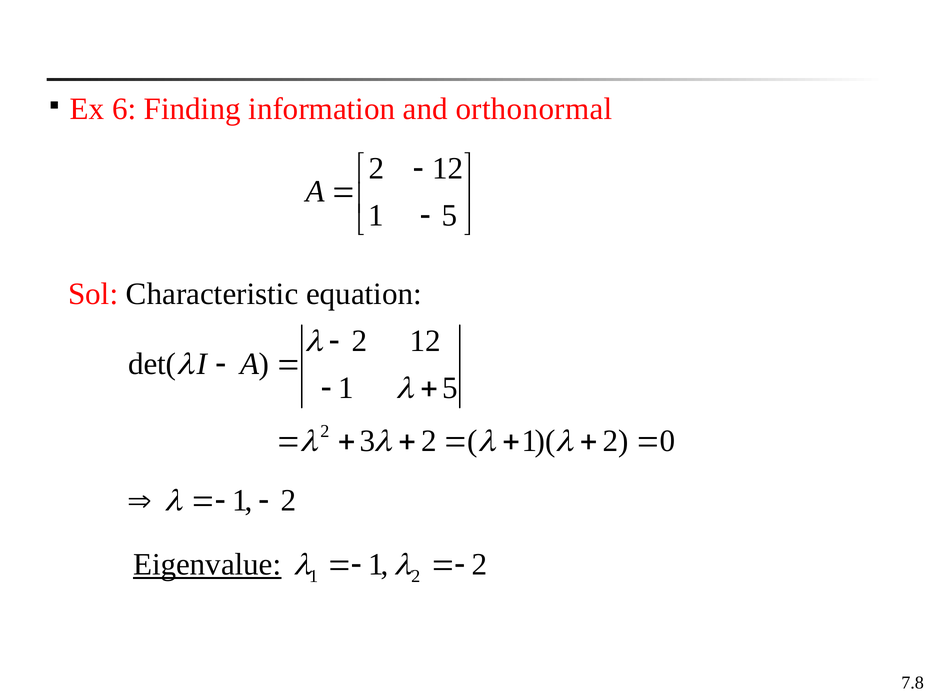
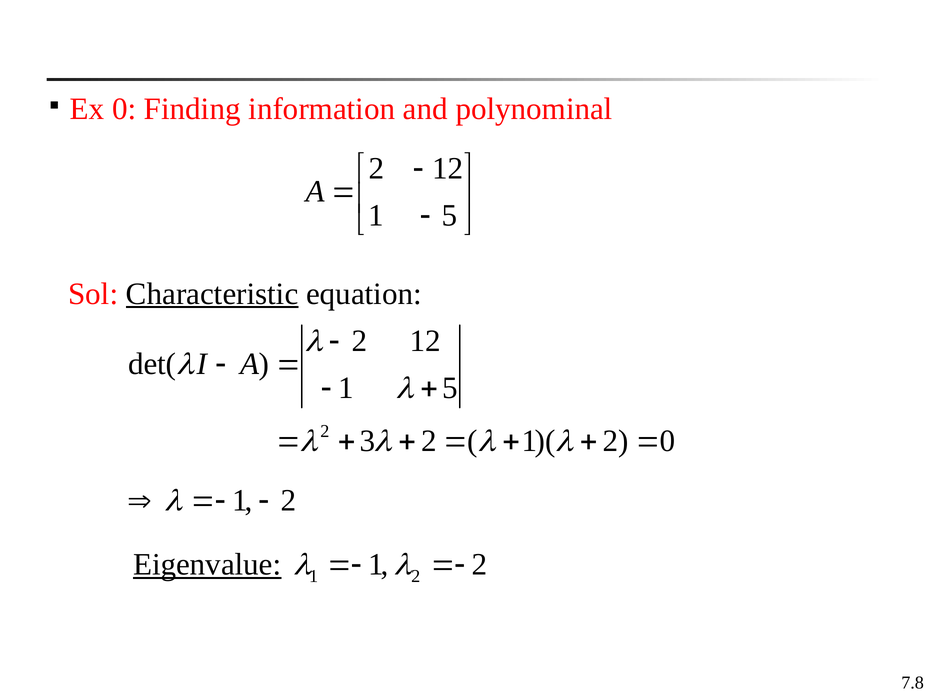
Ex 6: 6 -> 0 (124, 109)
orthonormal: orthonormal -> polynominal (534, 109)
Characteristic underline: none -> present (212, 294)
